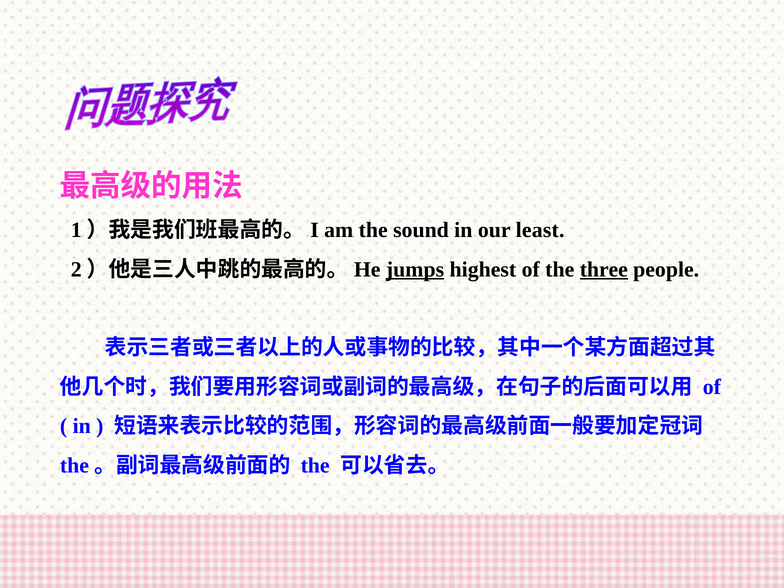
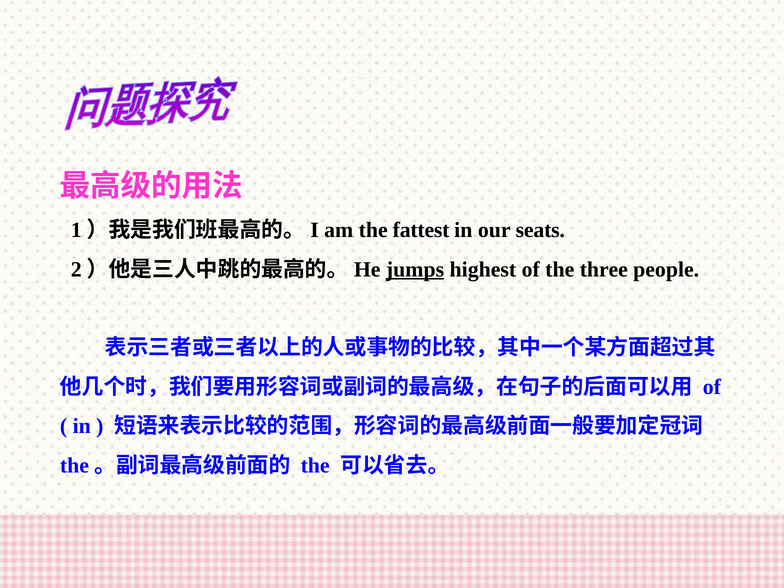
sound: sound -> fattest (421, 230)
least: least -> seats (540, 230)
three underline: present -> none (604, 269)
